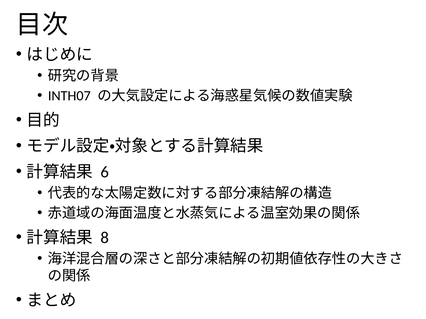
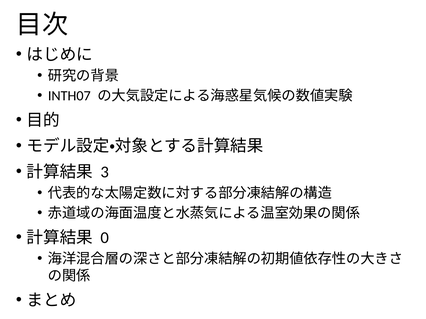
6: 6 -> 3 (105, 172)
8: 8 -> 0 (105, 238)
